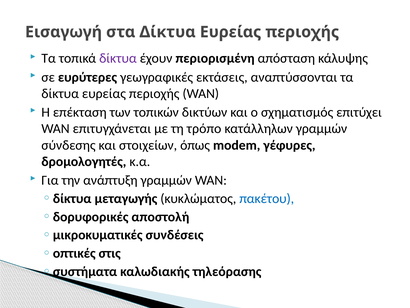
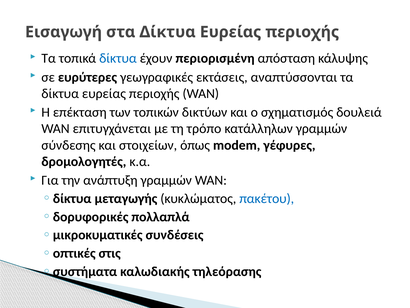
δίκτυα colour: purple -> blue (118, 58)
επιτύχει: επιτύχει -> δουλειά (359, 112)
αποστολή: αποστολή -> πολλαπλά (160, 216)
